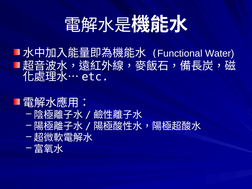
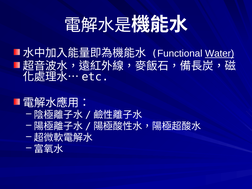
Water underline: none -> present (220, 53)
